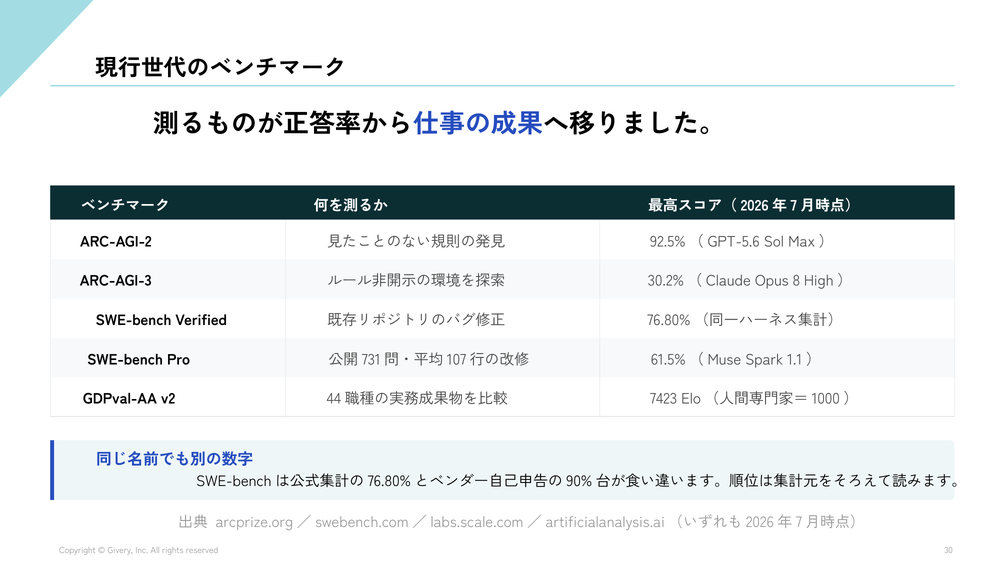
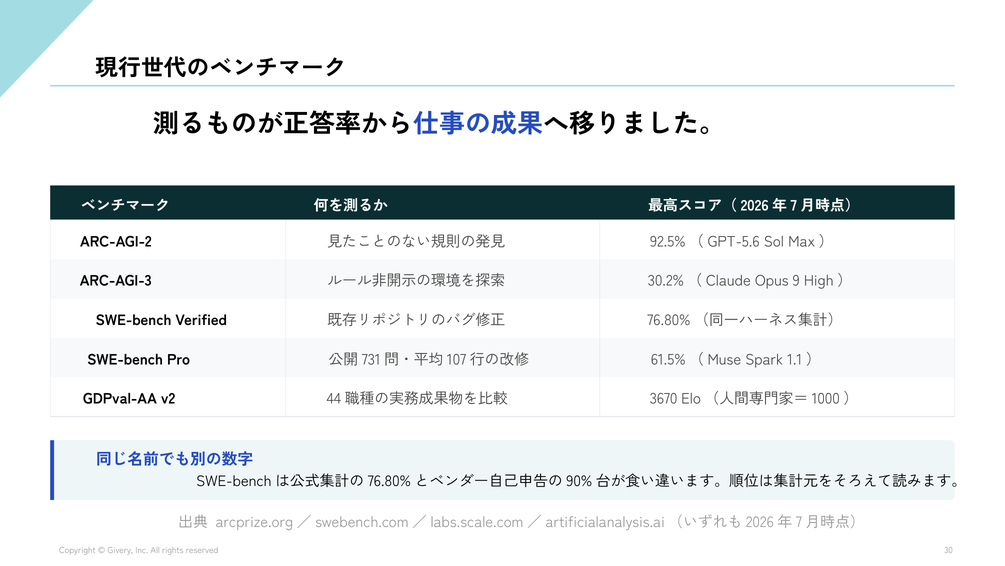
8: 8 -> 9 (796, 281)
7423: 7423 -> 3670 (664, 398)
